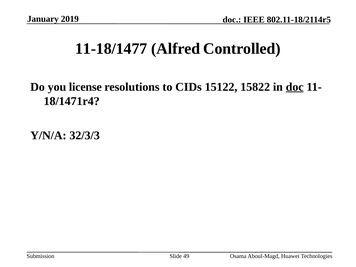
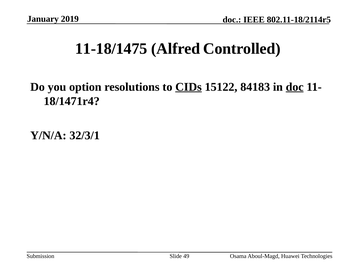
11-18/1477: 11-18/1477 -> 11-18/1475 (111, 49)
license: license -> option (85, 87)
CIDs underline: none -> present (189, 87)
15822: 15822 -> 84183 (255, 87)
32/3/3: 32/3/3 -> 32/3/1 (85, 136)
